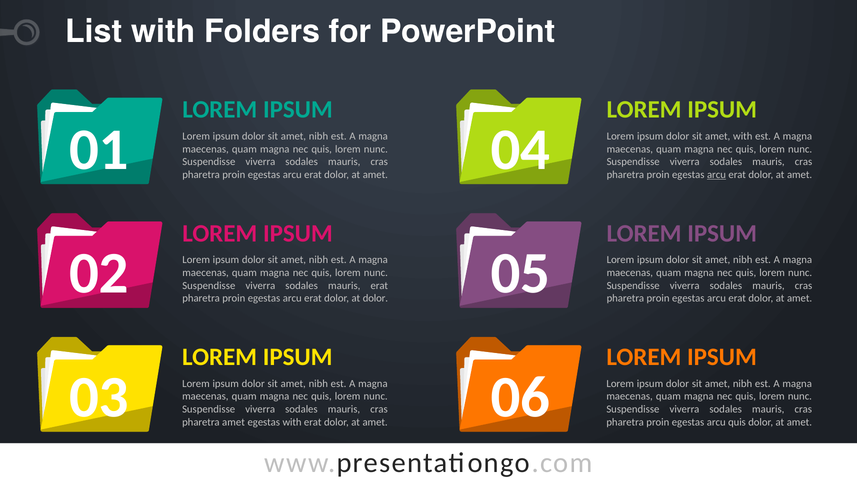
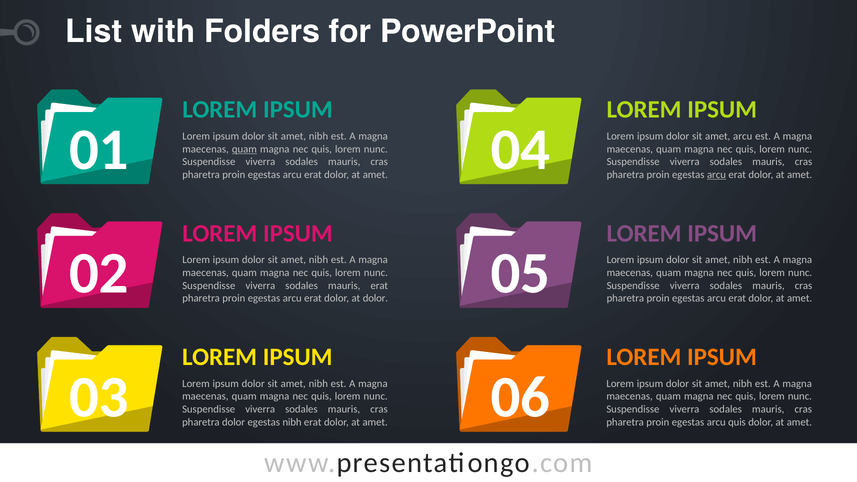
amet with: with -> arcu (743, 136)
quam underline: none -> present (244, 149)
pharetra amet: amet -> dolor (234, 422)
egestas with: with -> nibh (292, 422)
